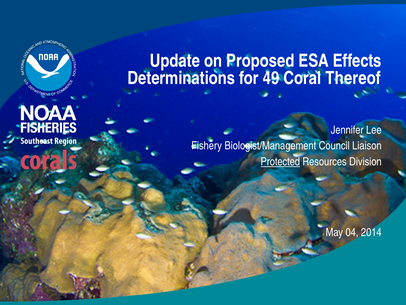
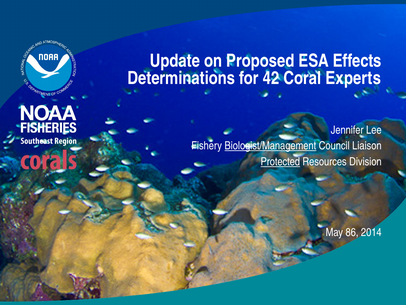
49: 49 -> 42 (271, 78)
Thereof: Thereof -> Experts (353, 78)
Biologist/Management underline: none -> present (270, 146)
04: 04 -> 86 (352, 232)
